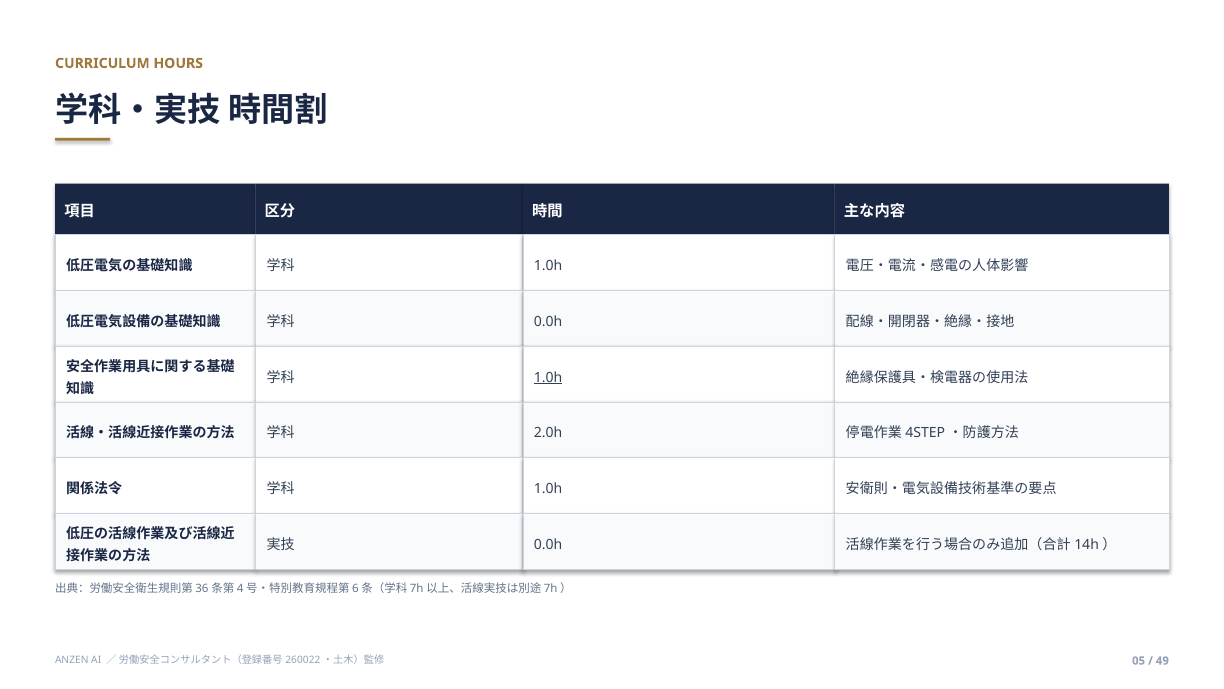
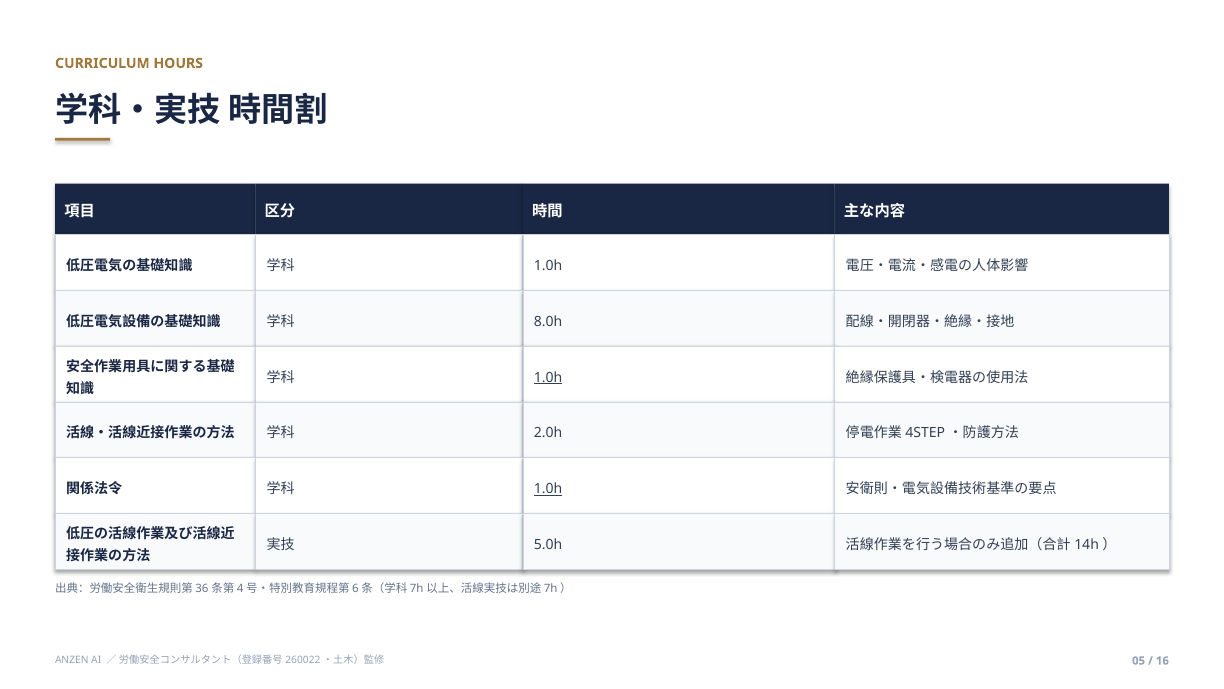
0.0h: 0.0h -> 8.0h (548, 321)
1.0h underline: none -> present (548, 489)
0.0h: 0.0h -> 5.0h (548, 545)
49: 49 -> 16 (1162, 660)
